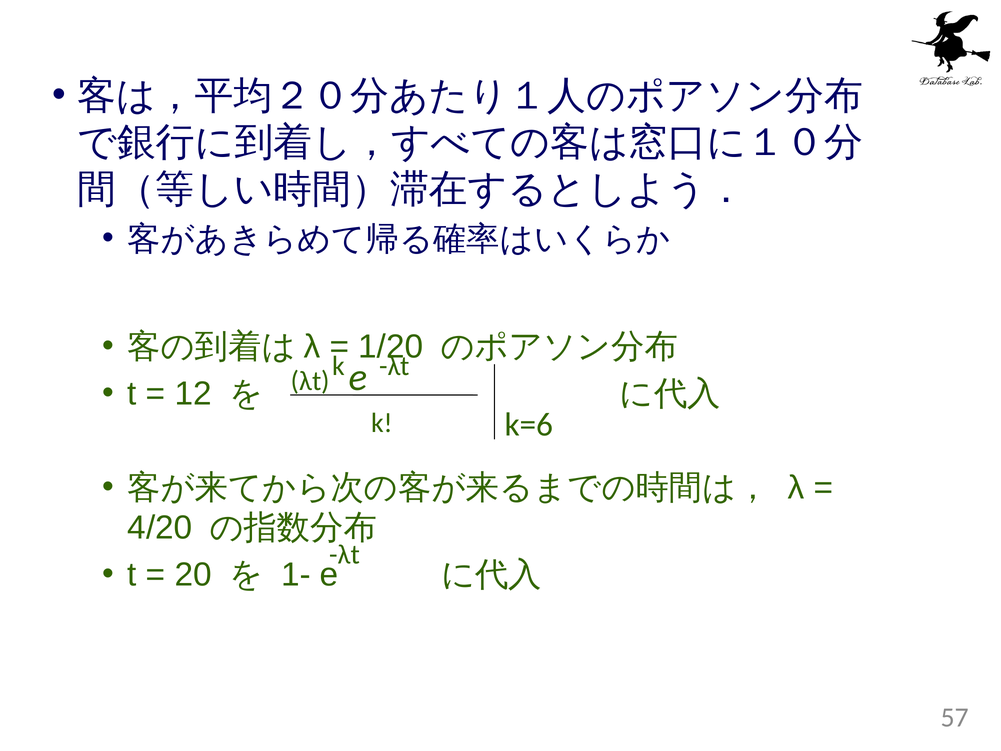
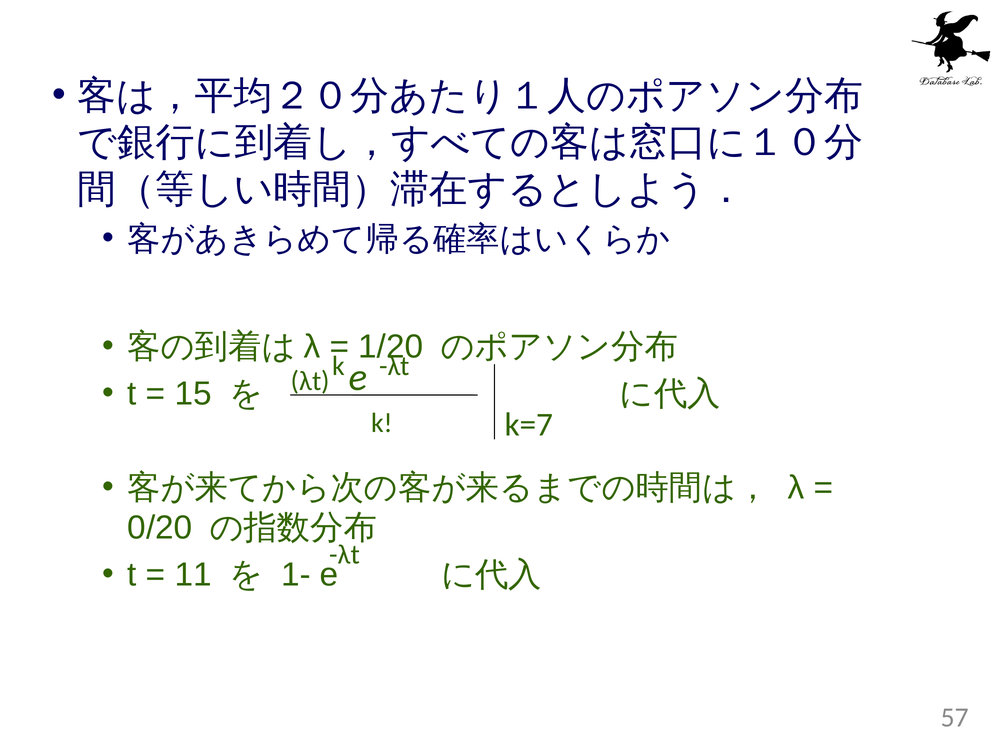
12: 12 -> 15 (193, 394)
k=6: k=6 -> k=7 (529, 425)
4/20: 4/20 -> 0/20 (160, 528)
20: 20 -> 11 (193, 575)
